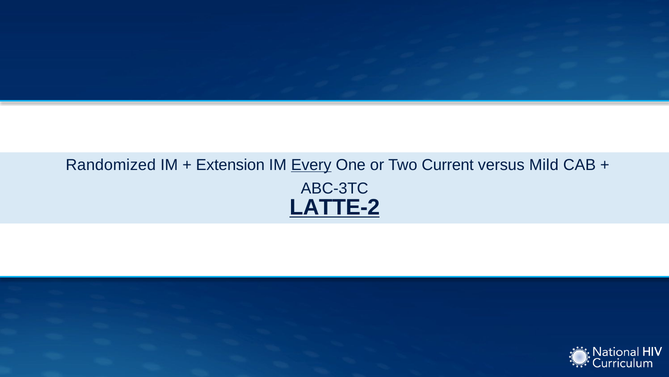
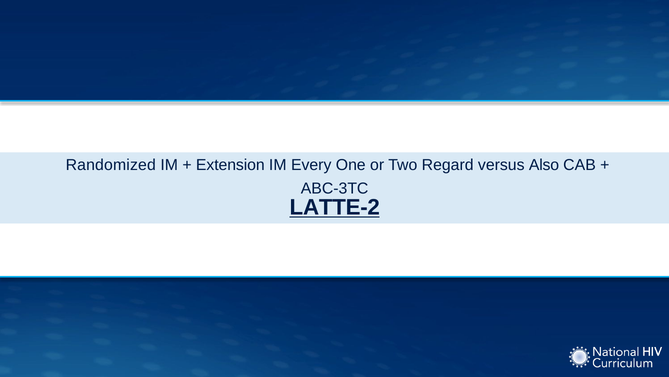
Every underline: present -> none (311, 165)
Current: Current -> Regard (448, 165)
Mild: Mild -> Also (544, 165)
